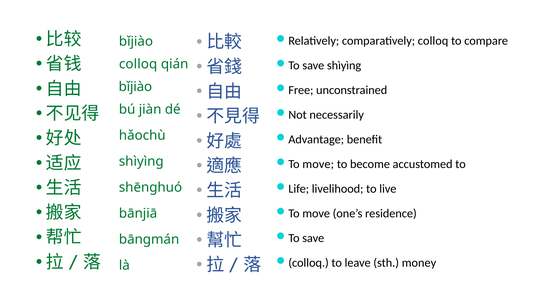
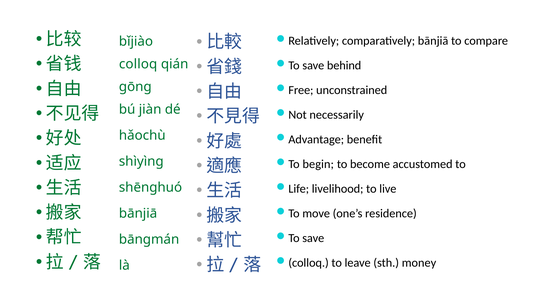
comparatively colloq: colloq -> bānjiā (433, 41)
save shìyìng: shìyìng -> behind (344, 66)
bǐjiào: bǐjiào -> gōng (135, 87)
move: move -> begin (318, 164)
